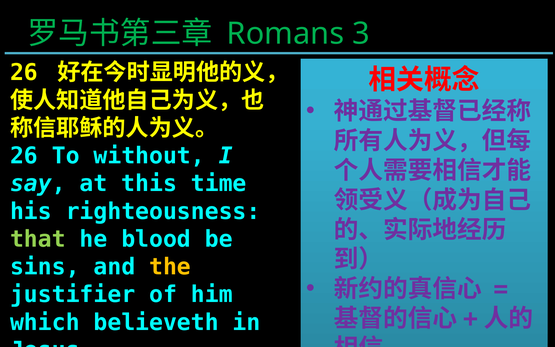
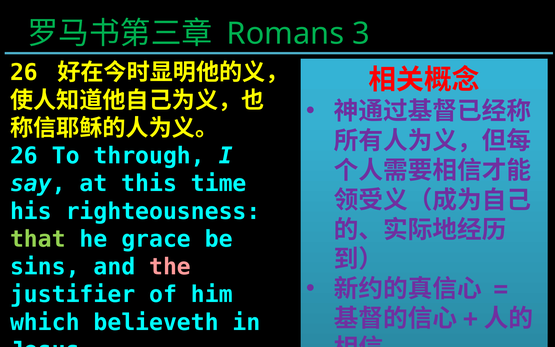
without: without -> through (149, 156)
blood: blood -> grace (156, 239)
the colour: yellow -> pink (170, 267)
